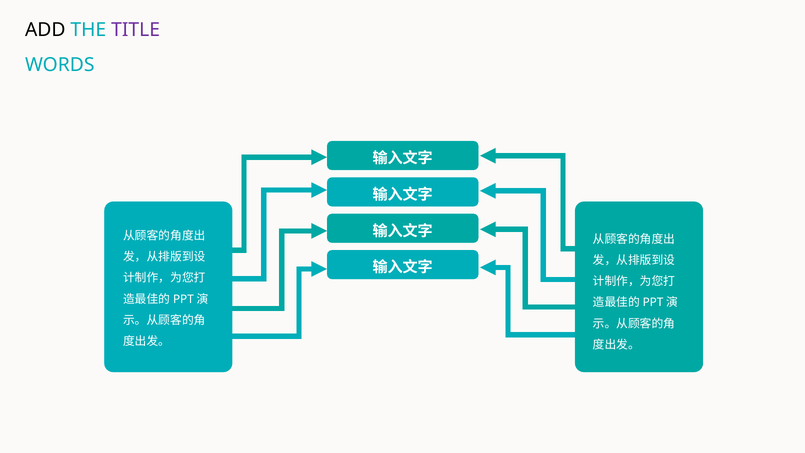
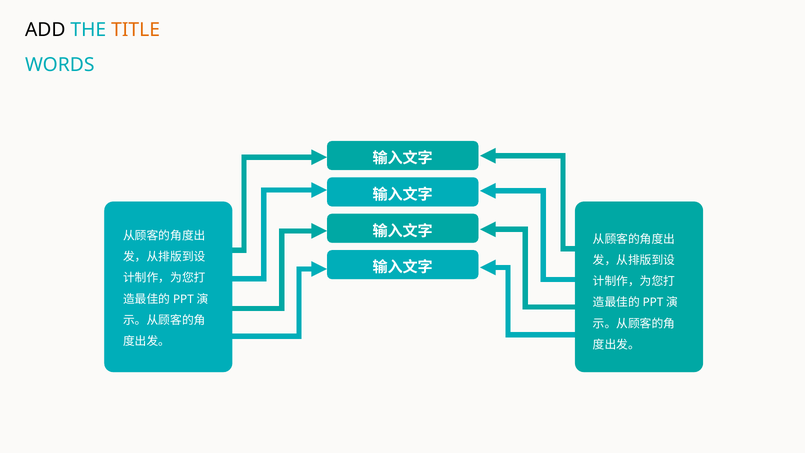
TITLE colour: purple -> orange (136, 30)
